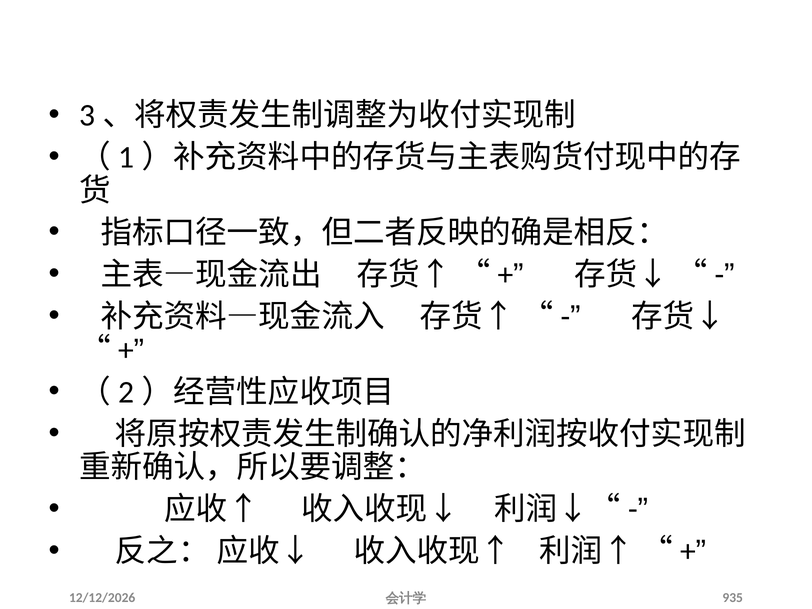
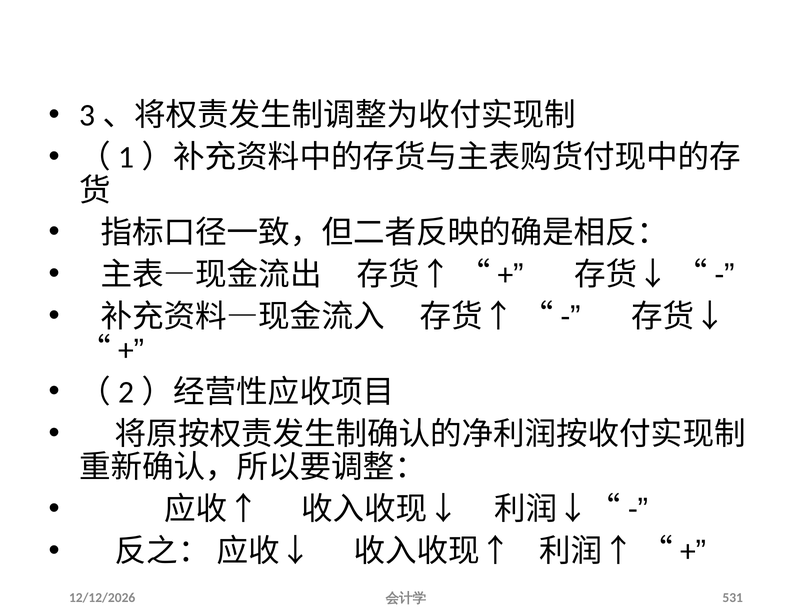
935: 935 -> 531 (733, 598)
